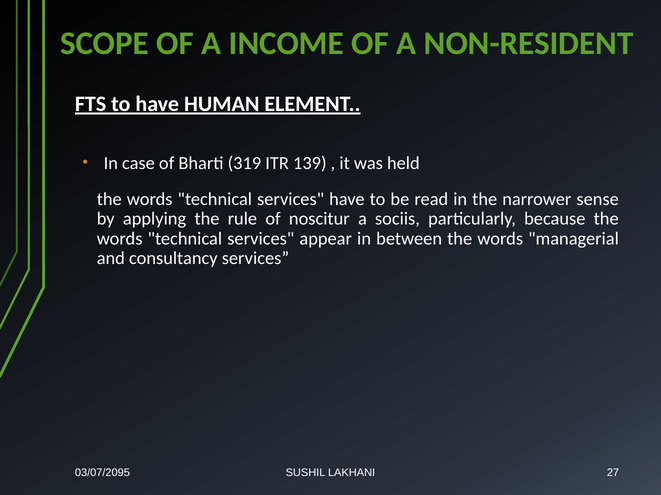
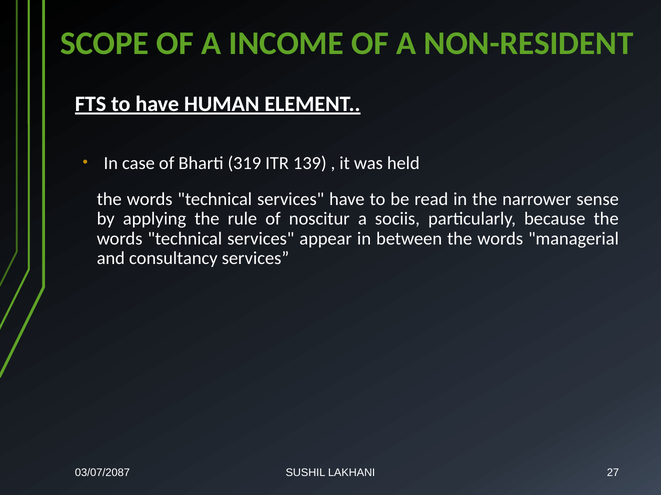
03/07/2095: 03/07/2095 -> 03/07/2087 (102, 473)
